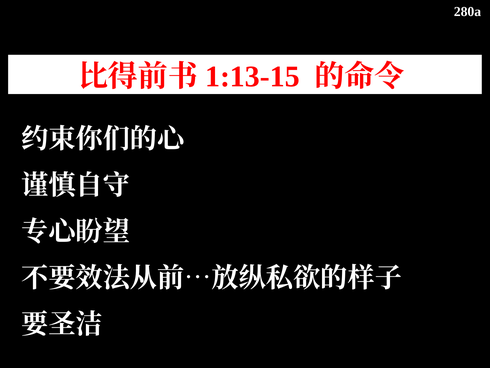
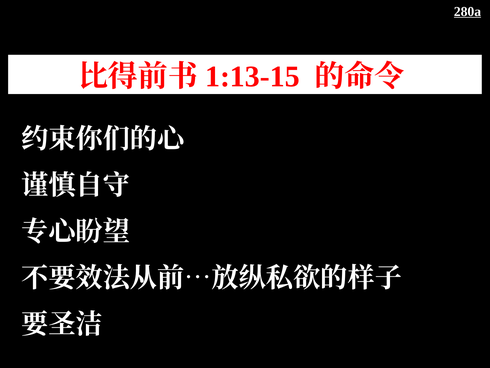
280a underline: none -> present (467, 12)
